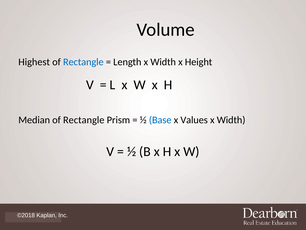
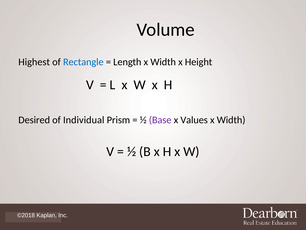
Median: Median -> Desired (34, 120)
Rectangle: Rectangle -> Individual (84, 120)
Base colour: blue -> purple (160, 120)
